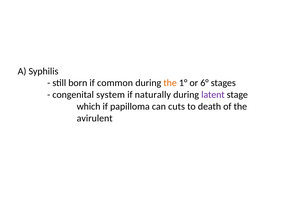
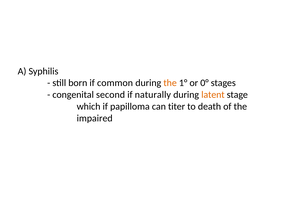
6°: 6° -> 0° (204, 83)
system: system -> second (111, 95)
latent colour: purple -> orange (213, 95)
cuts: cuts -> titer (177, 107)
avirulent: avirulent -> impaired (95, 118)
